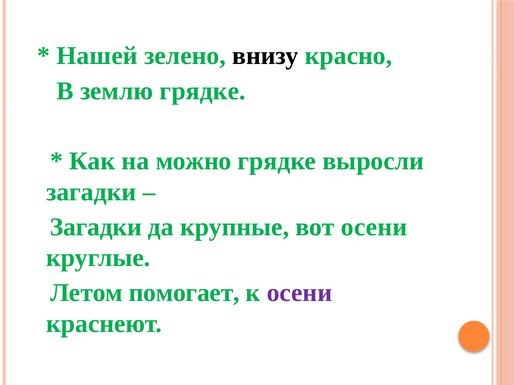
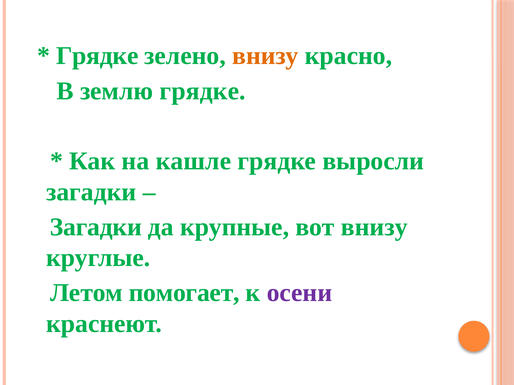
Нашей: Нашей -> Грядке (97, 56)
внизу colour: black -> orange (265, 56)
можно: можно -> кашле (193, 161)
вот осени: осени -> внизу (374, 227)
